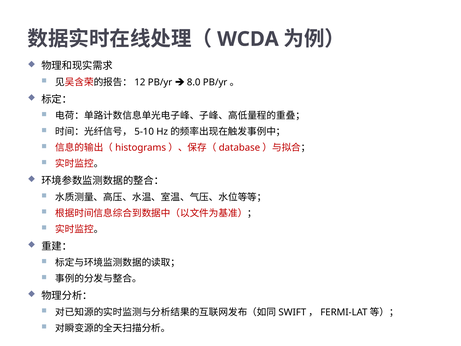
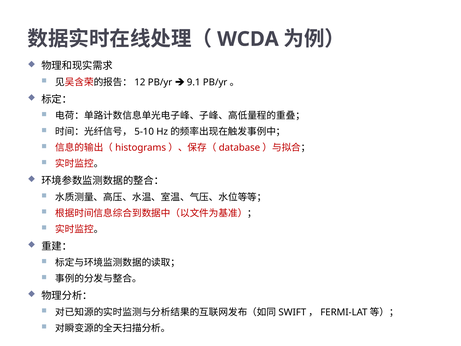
8.0: 8.0 -> 9.1 (194, 82)
